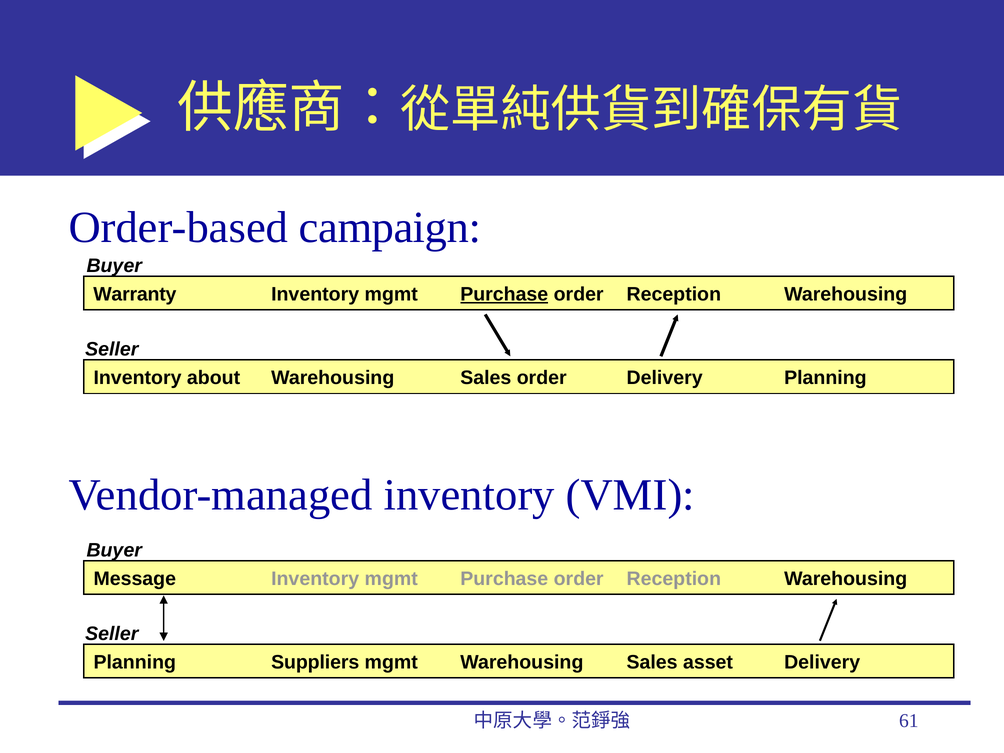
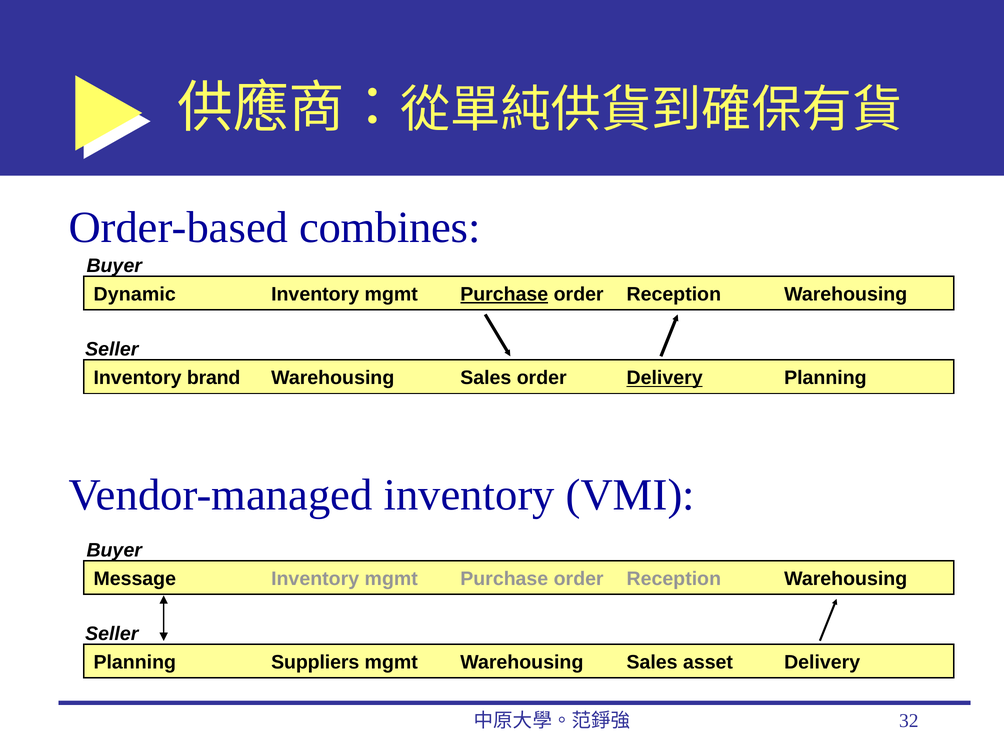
campaign: campaign -> combines (390, 227)
Warranty: Warranty -> Dynamic (135, 294)
about: about -> brand (214, 378)
Delivery underline: none -> present (665, 378)
61: 61 -> 32 (909, 721)
